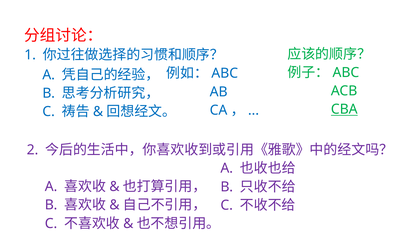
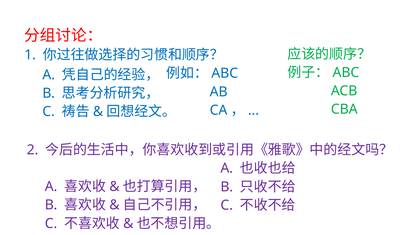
CBA underline: present -> none (344, 109)
